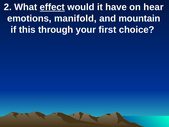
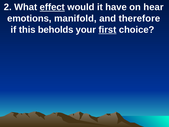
mountain: mountain -> therefore (139, 18)
through: through -> beholds (56, 30)
first underline: none -> present (107, 30)
